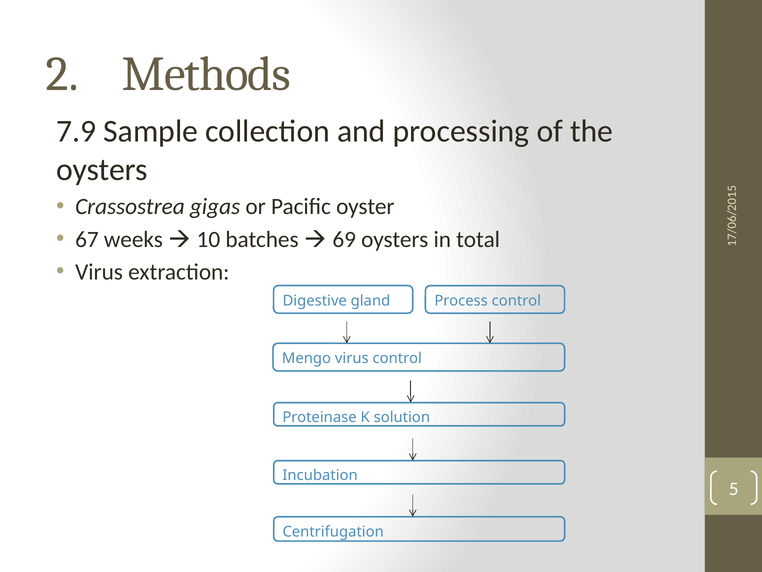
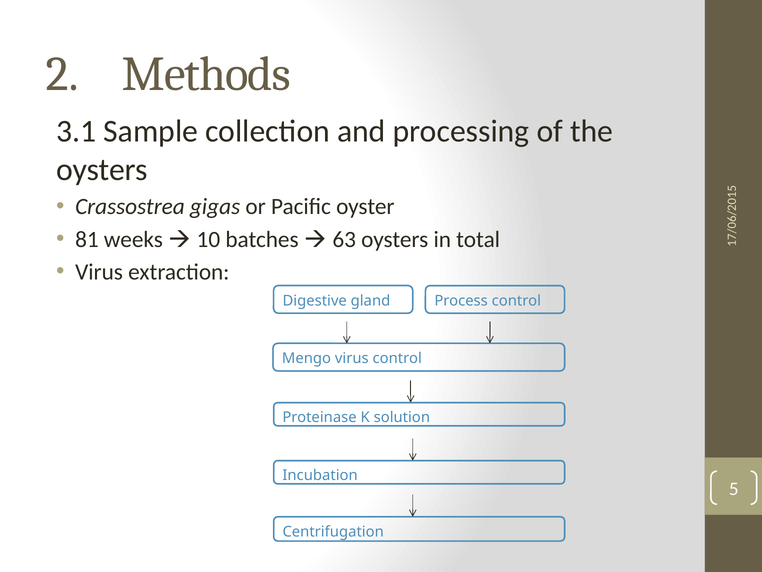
7.9: 7.9 -> 3.1 (76, 131)
67: 67 -> 81 (87, 239)
69: 69 -> 63 (344, 239)
